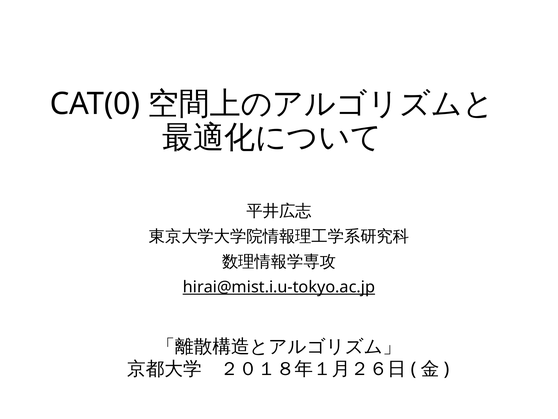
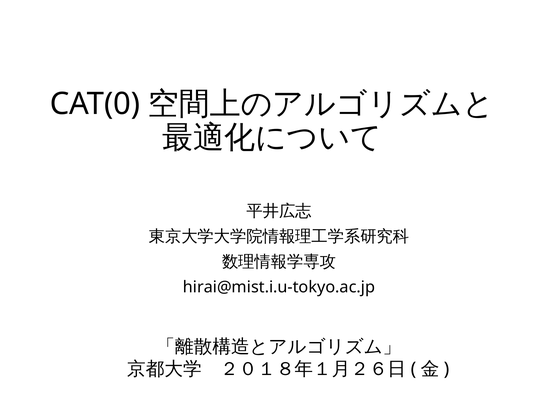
hirai@mist.i.u-tokyo.ac.jp underline: present -> none (279, 287)
